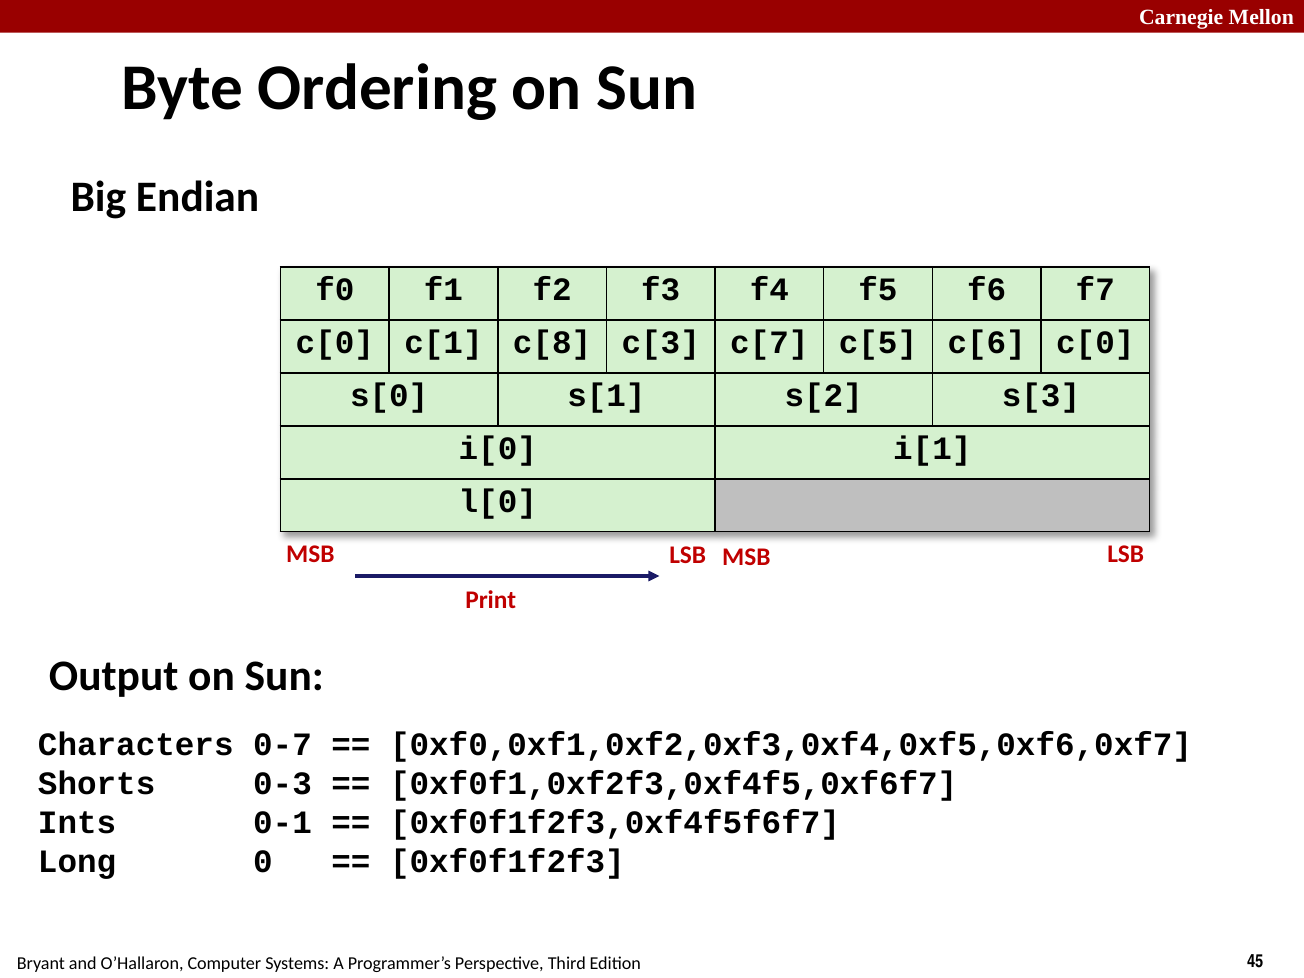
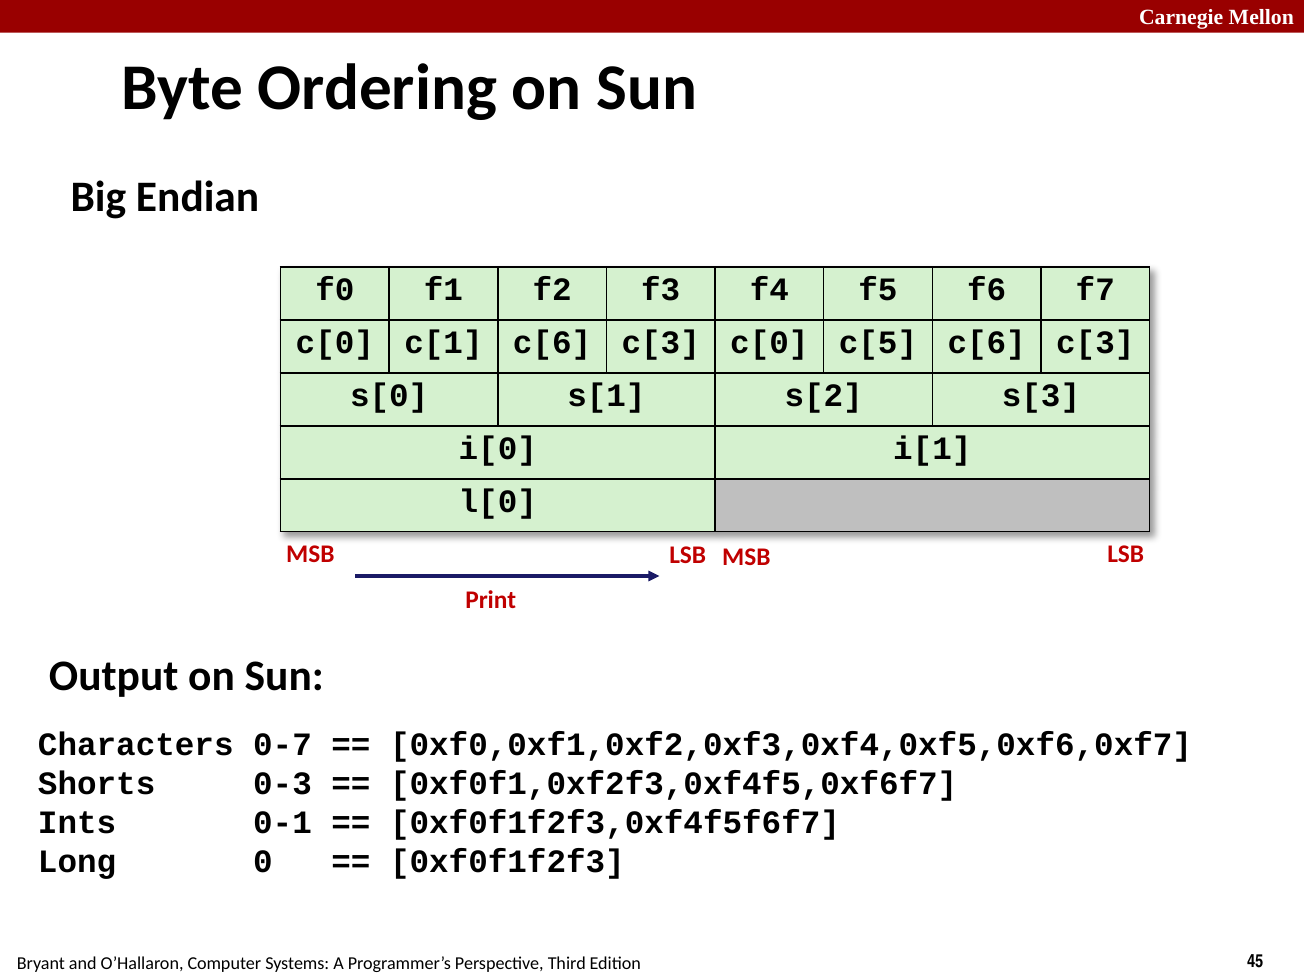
c[1 c[8: c[8 -> c[6 (552, 343)
c[3 c[7: c[7 -> c[0 (769, 343)
c[5 c[6 c[0: c[0 -> c[3 (1095, 343)
